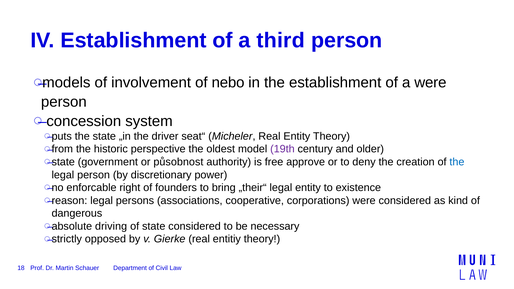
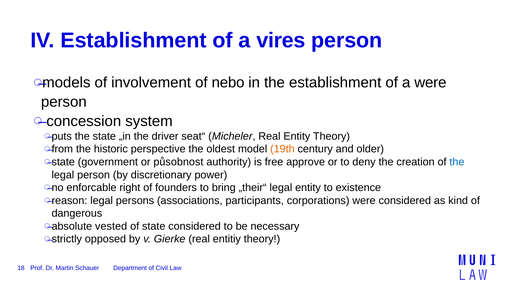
third: third -> vires (281, 40)
19th colour: purple -> orange (282, 149)
cooperative: cooperative -> participants (255, 201)
driving: driving -> vested (111, 226)
